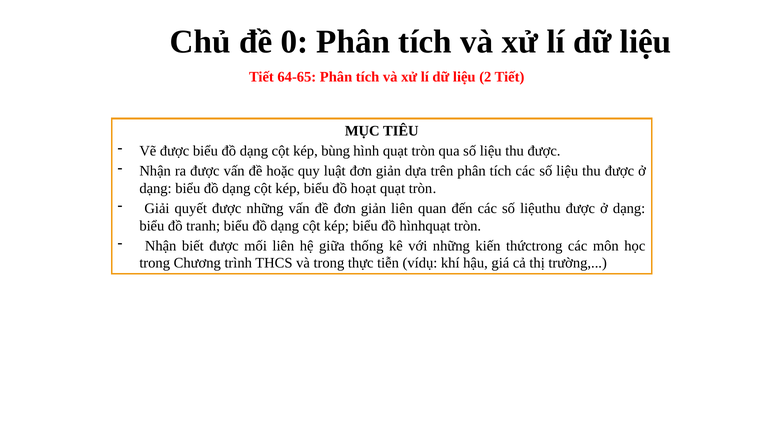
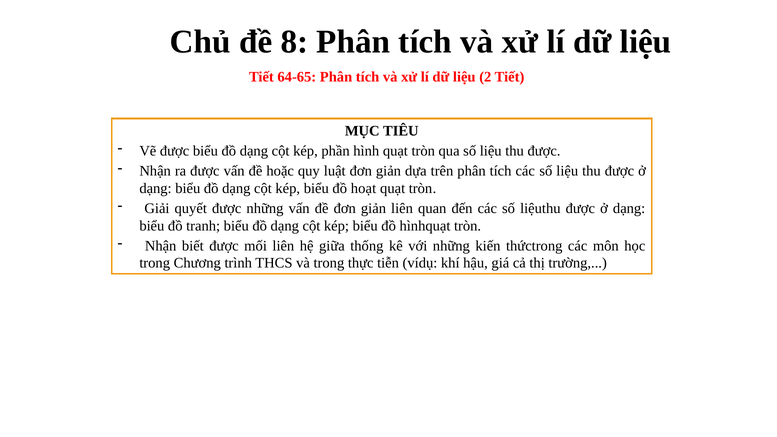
0: 0 -> 8 (294, 42)
bùng: bùng -> phần (336, 151)
